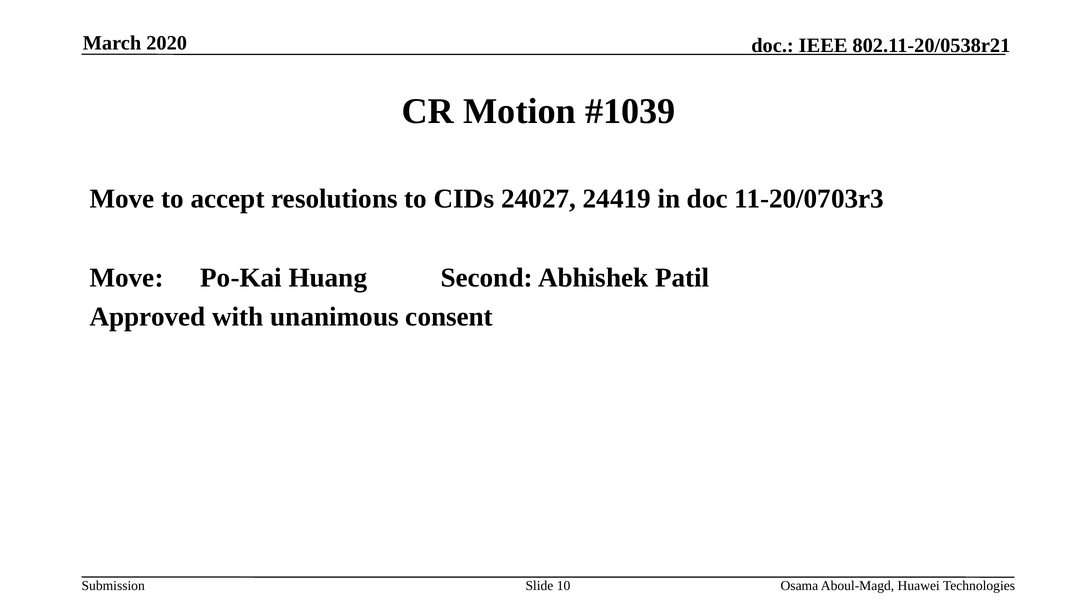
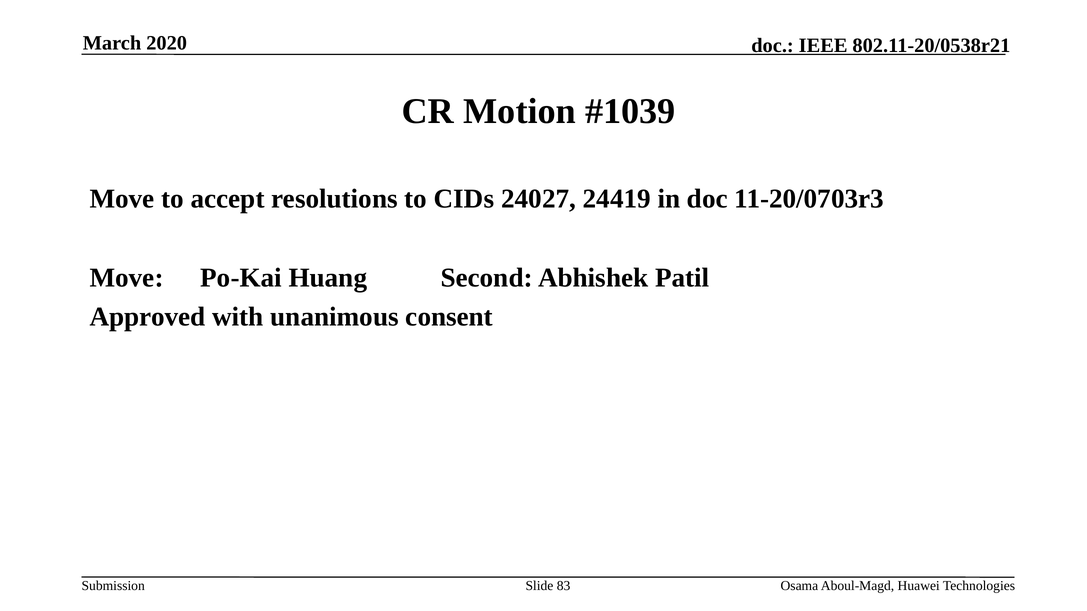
10: 10 -> 83 (564, 586)
